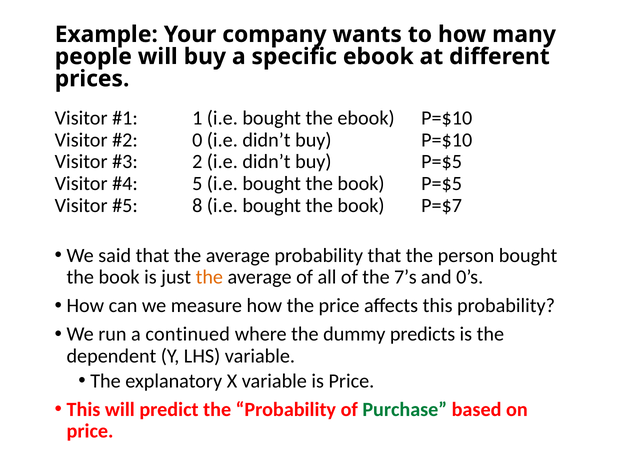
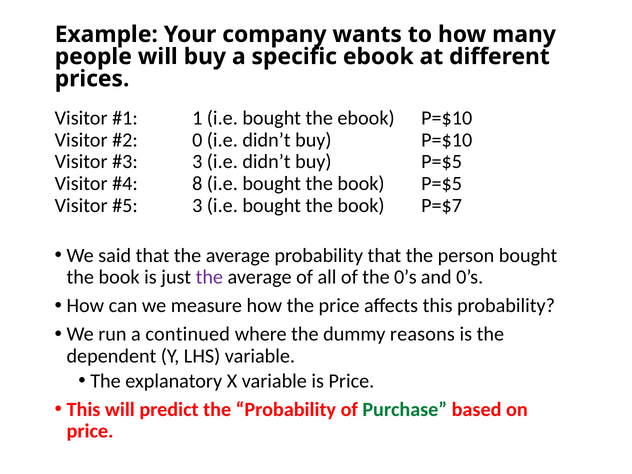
2: 2 -> 3 (197, 162)
5: 5 -> 8 (197, 184)
8: 8 -> 3 (197, 205)
the colour: orange -> purple (209, 277)
the 7’s: 7’s -> 0’s (405, 277)
predicts: predicts -> reasons (422, 334)
